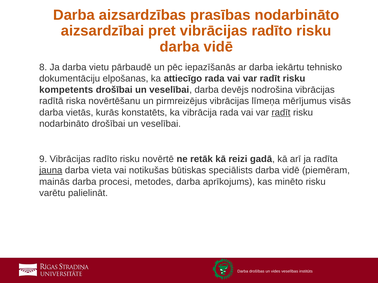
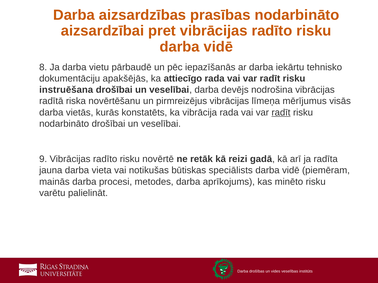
elpošanas: elpošanas -> apakšējās (125, 79)
kompetents: kompetents -> instruēšana (66, 90)
jauna underline: present -> none (51, 171)
